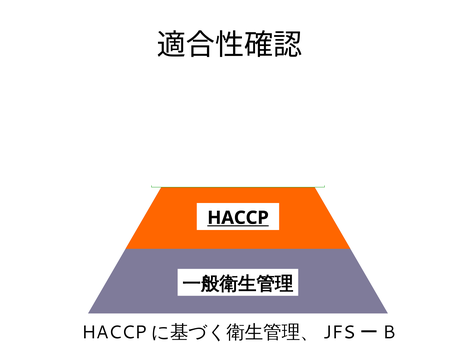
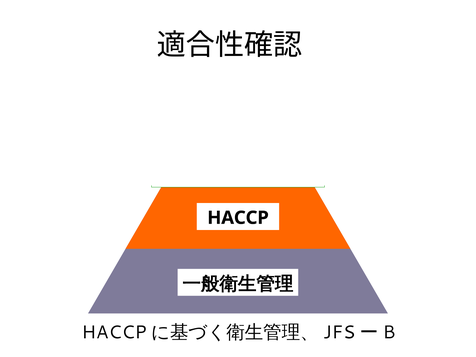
HACCP underline: present -> none (238, 218)
